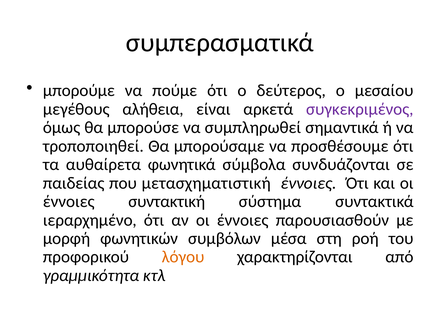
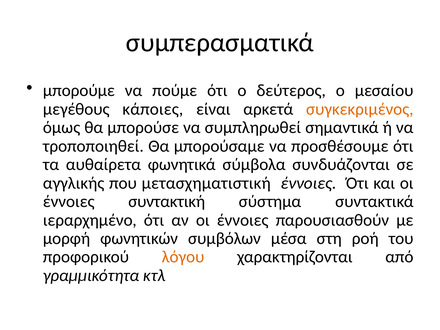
αλήθεια: αλήθεια -> κάποιες (153, 109)
συγκεκριμένος colour: purple -> orange (360, 109)
παιδείας: παιδείας -> αγγλικής (74, 183)
